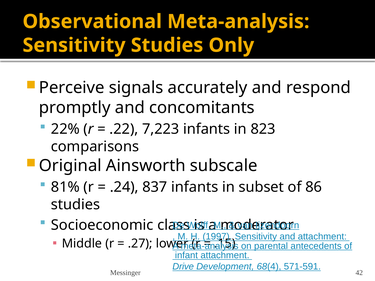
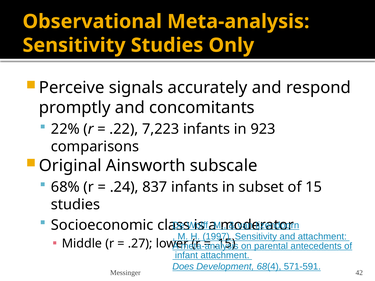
823: 823 -> 923 (263, 129)
81%: 81% -> 68% (65, 187)
86: 86 -> 15 (314, 187)
Drive: Drive -> Does (183, 267)
